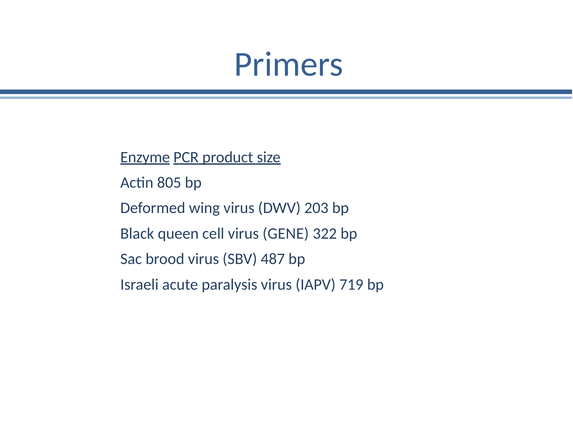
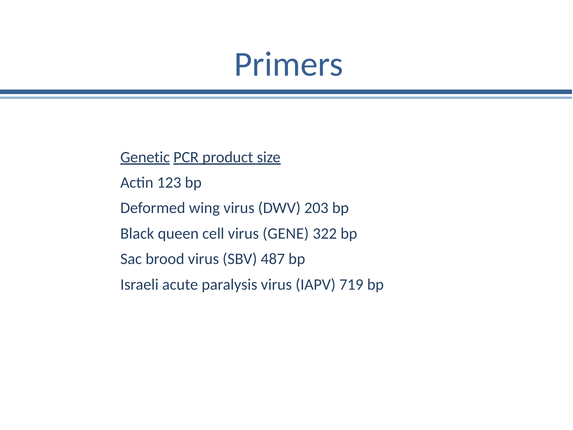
Enzyme: Enzyme -> Genetic (145, 157)
805: 805 -> 123 (169, 182)
